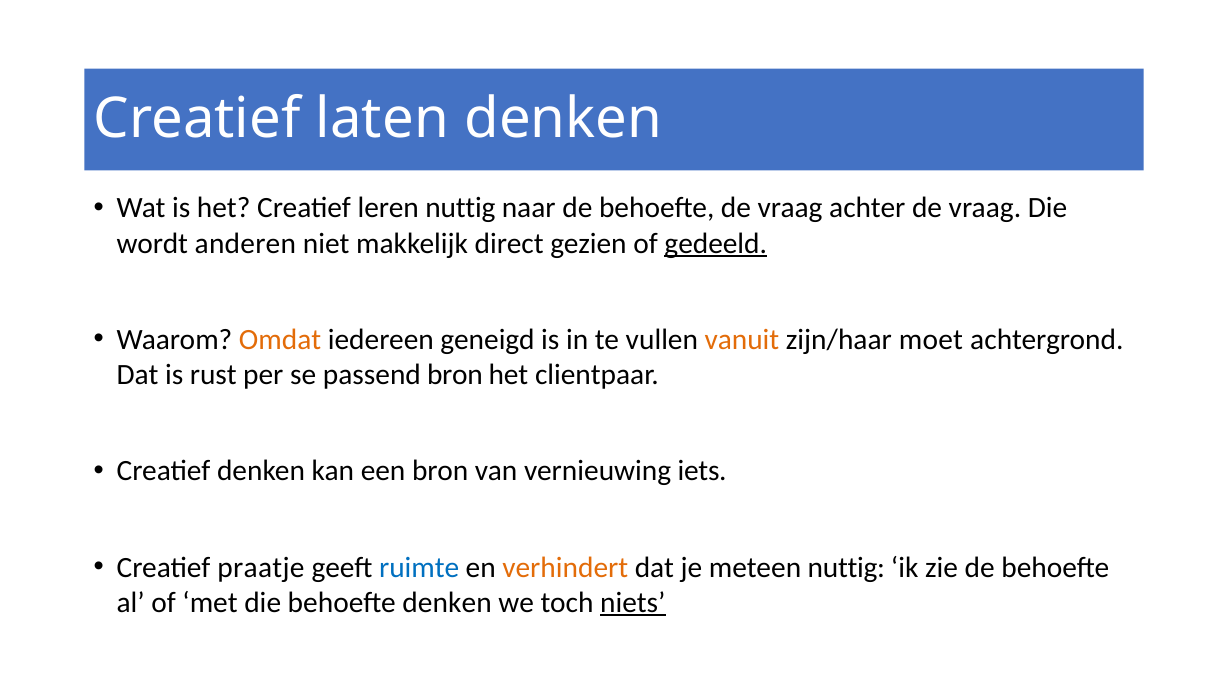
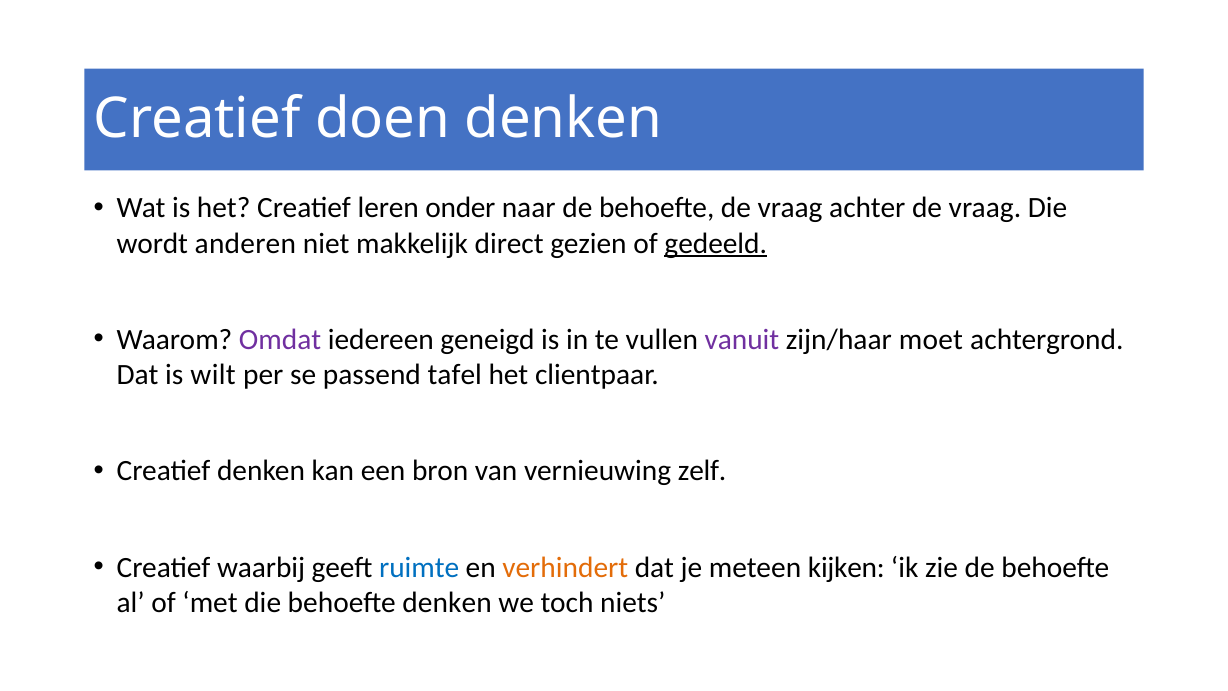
laten: laten -> doen (383, 119)
leren nuttig: nuttig -> onder (460, 208)
Omdat colour: orange -> purple (280, 340)
vanuit colour: orange -> purple (742, 340)
rust: rust -> wilt (213, 375)
passend bron: bron -> tafel (455, 375)
iets: iets -> zelf (702, 471)
praatje: praatje -> waarbij (261, 567)
meteen nuttig: nuttig -> kijken (846, 567)
niets underline: present -> none (633, 603)
